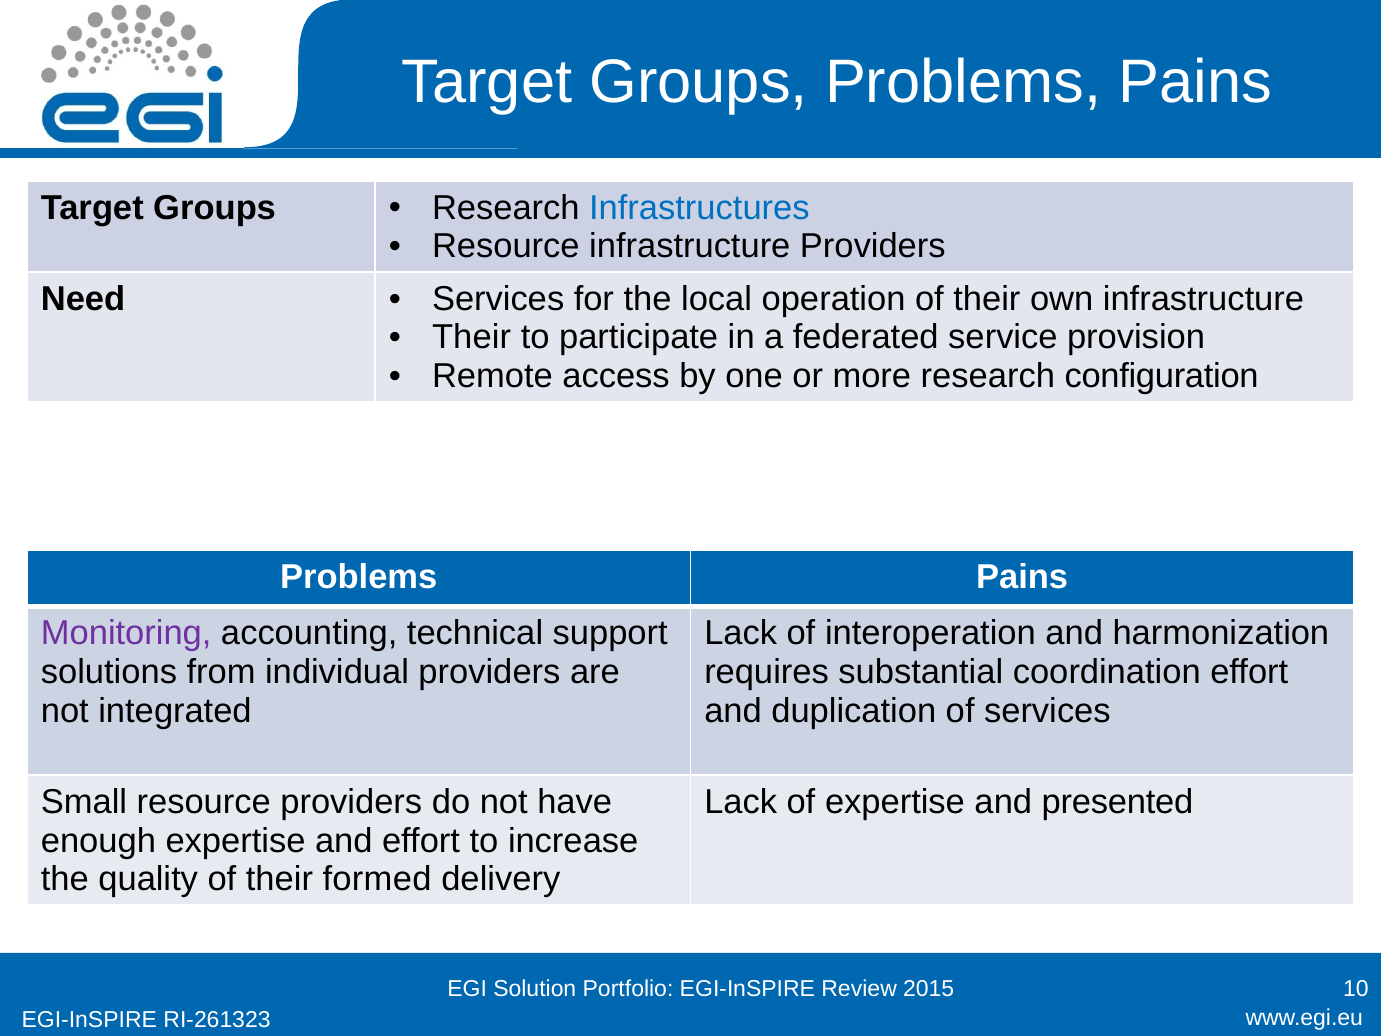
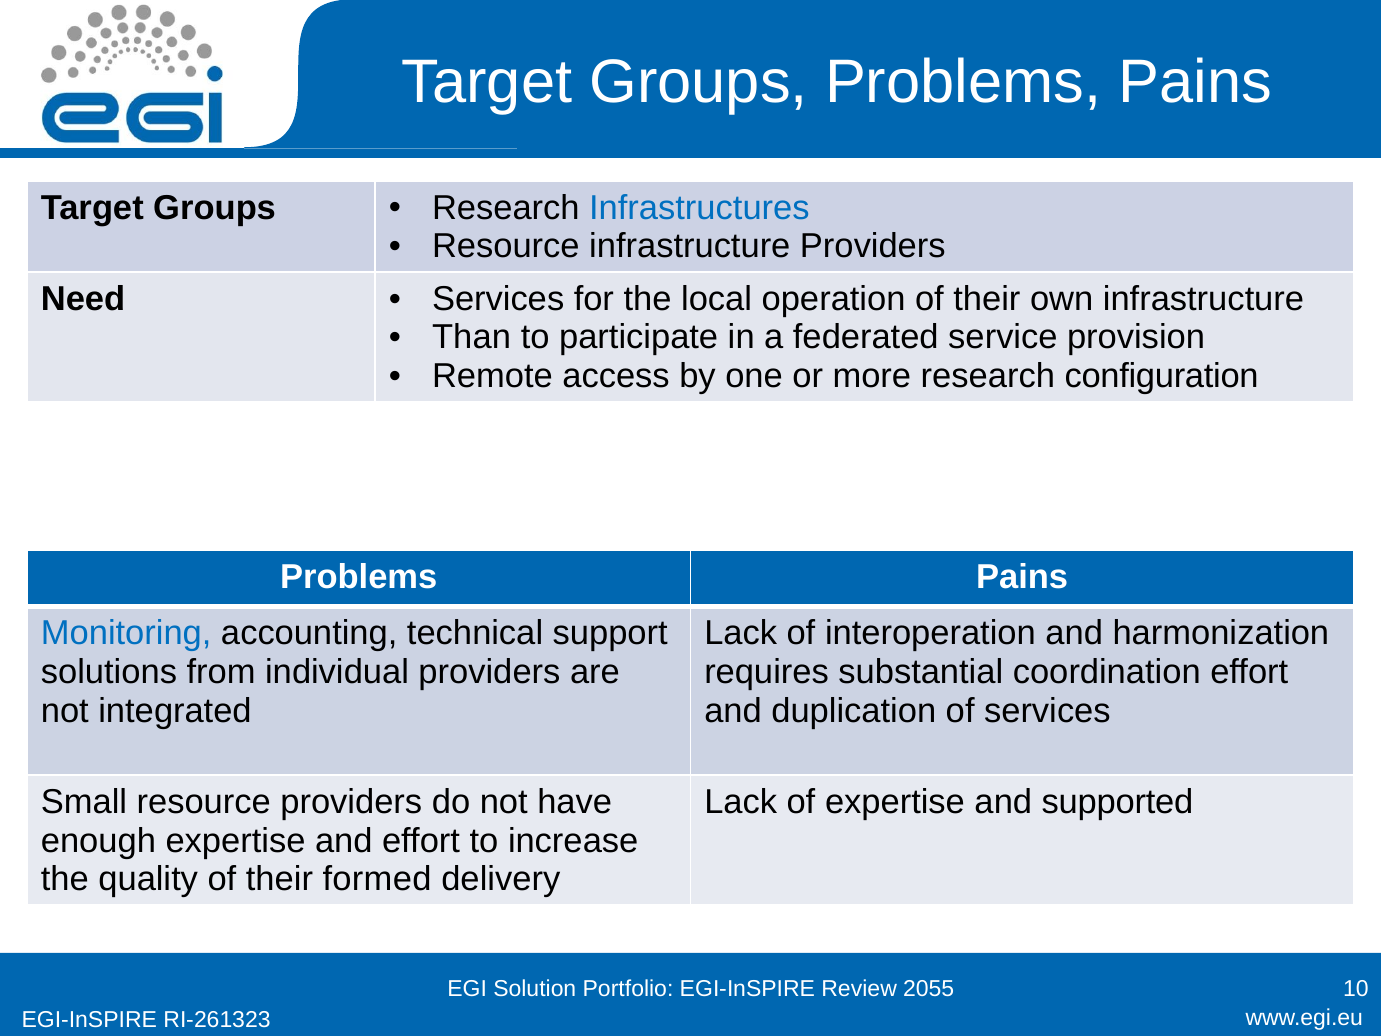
Their: Their -> Than (472, 337)
Monitoring colour: purple -> blue (126, 633)
presented: presented -> supported (1117, 802)
2015: 2015 -> 2055 (929, 989)
